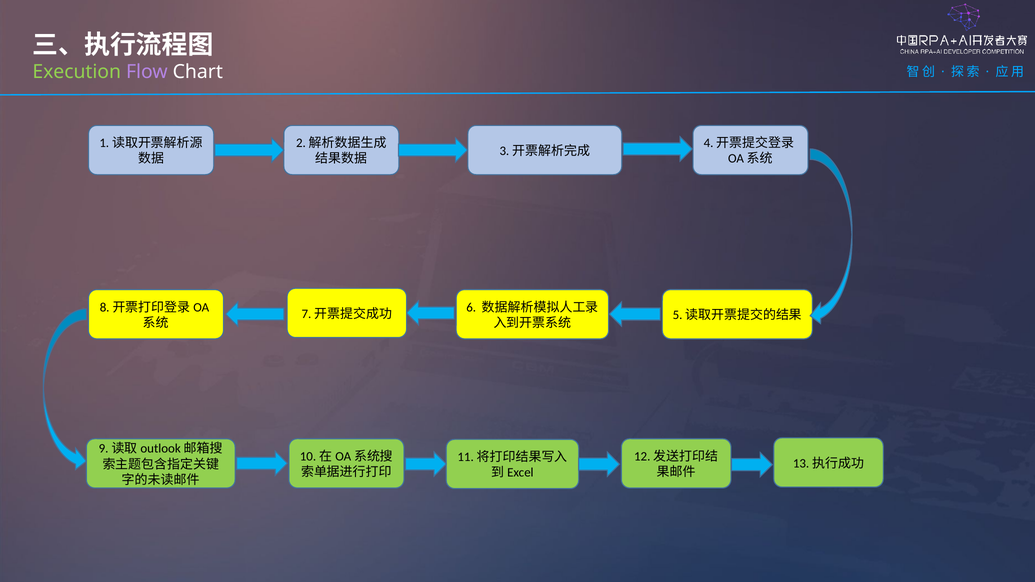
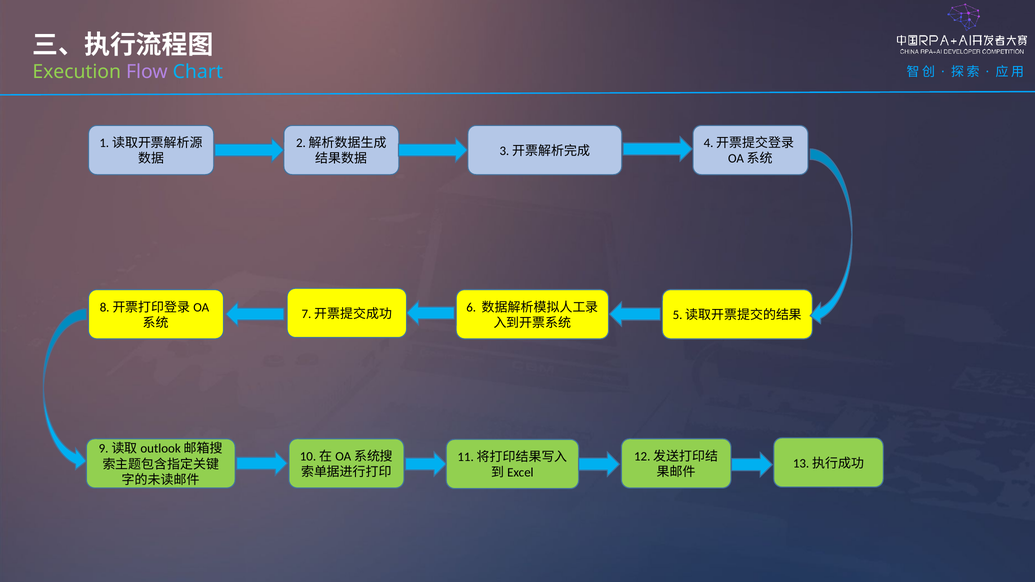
Chart colour: white -> light blue (198, 72)
